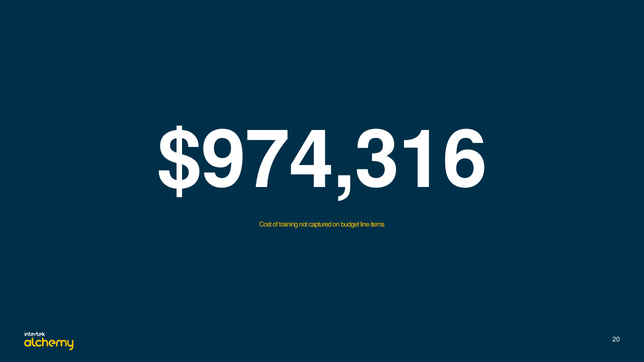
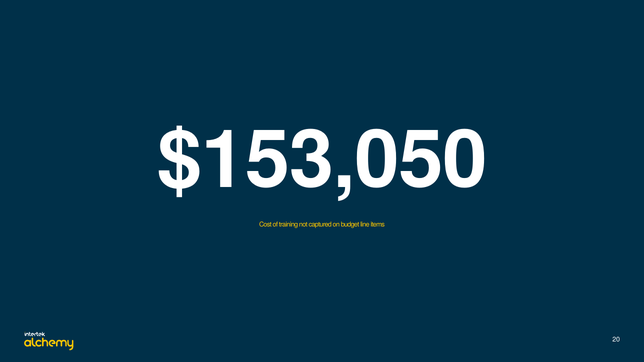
$974,316: $974,316 -> $153,050 (322, 161)
